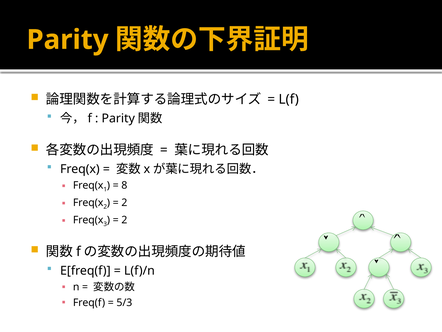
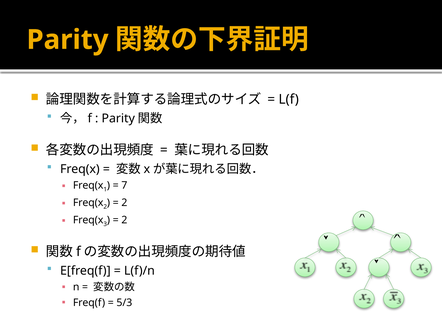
8: 8 -> 7 (124, 185)
